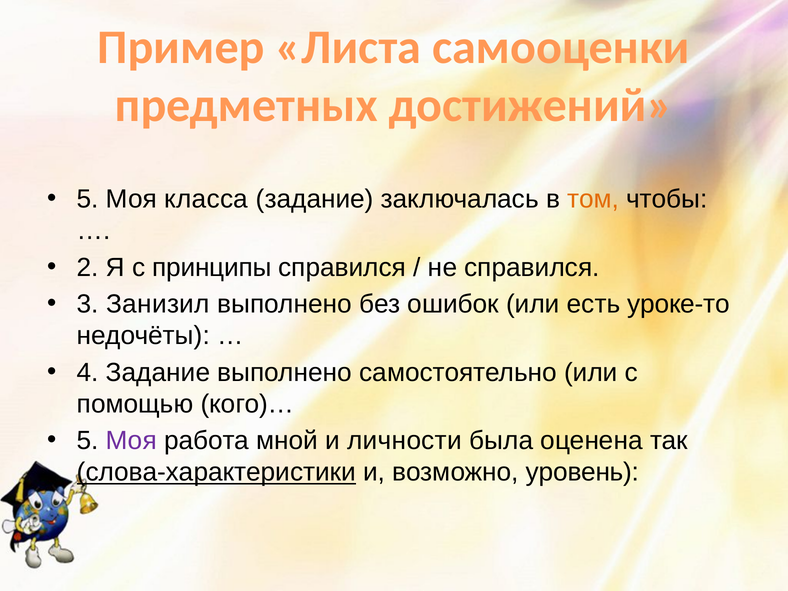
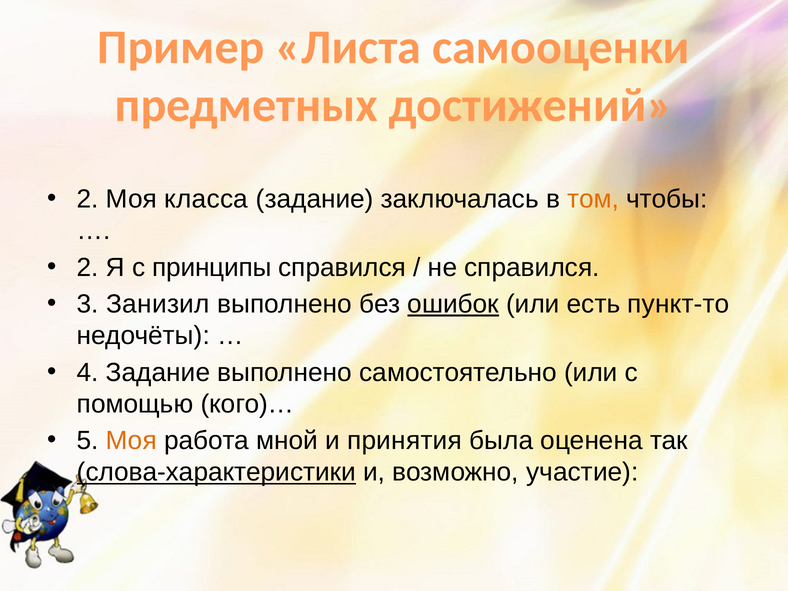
5: 5 -> 2 (88, 199)
ошибок underline: none -> present (453, 304)
уроке-то: уроке-то -> пункт-то (678, 304)
Моя colour: purple -> orange (131, 441)
личности: личности -> принятия (405, 441)
уровень: уровень -> участие (582, 472)
